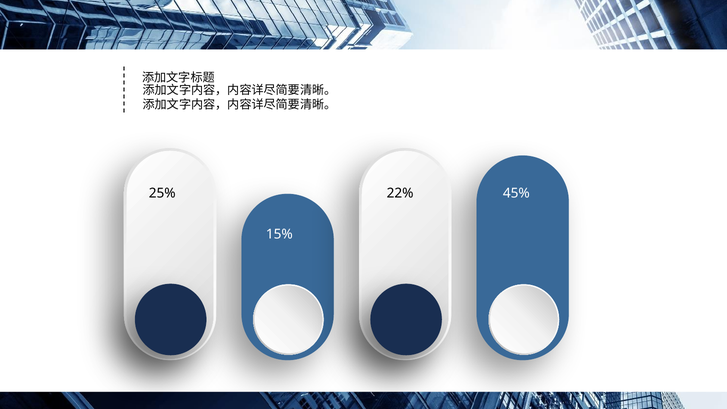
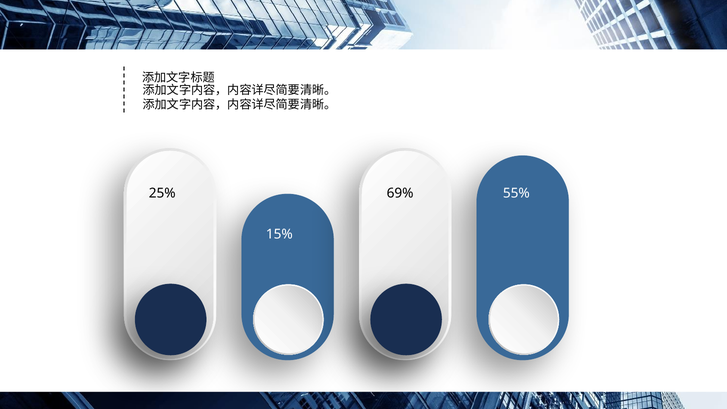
22%: 22% -> 69% (400, 193)
45%: 45% -> 55% (516, 193)
